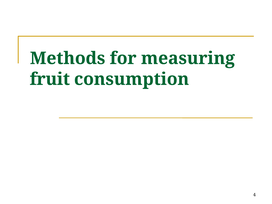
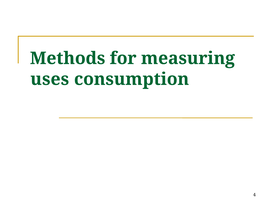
fruit: fruit -> uses (50, 79)
